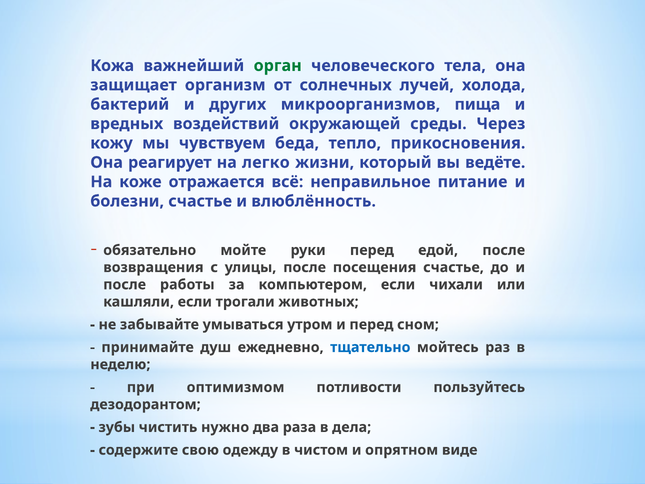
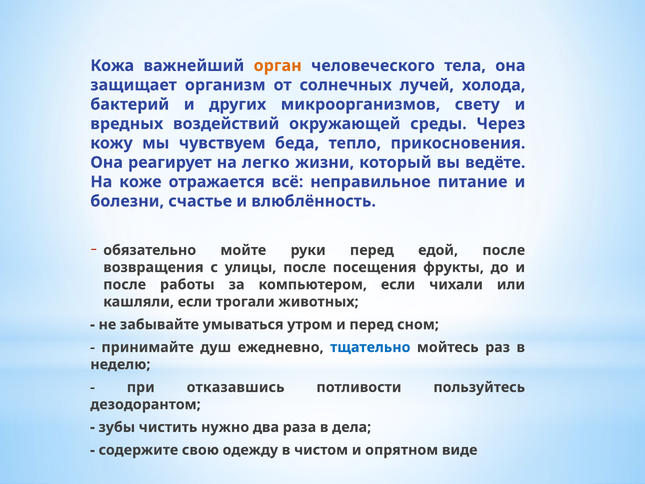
орган colour: green -> orange (278, 66)
пища: пища -> свету (477, 104)
посещения счастье: счастье -> фрукты (454, 267)
оптимизмом: оптимизмом -> отказавшись (236, 387)
